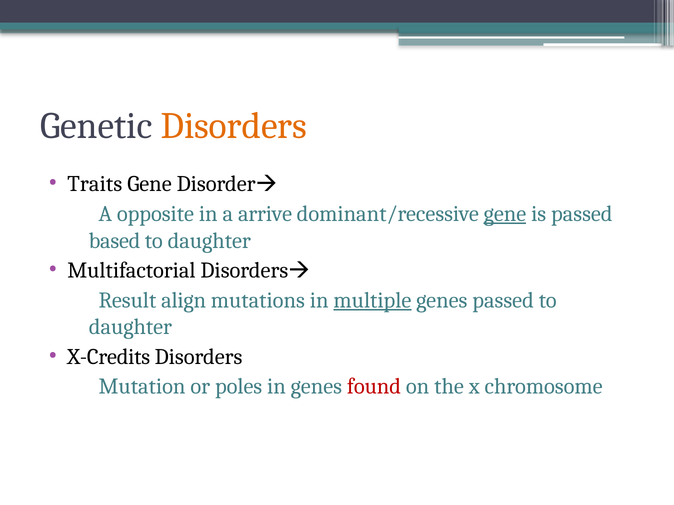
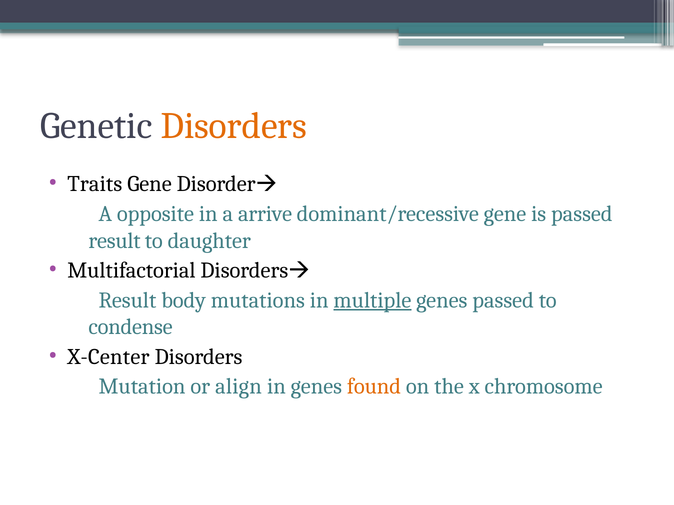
gene underline: present -> none (505, 214)
based: based -> result (115, 241)
align: align -> body (184, 300)
daughter: daughter -> condense (131, 327)
X-Credits: X-Credits -> X-Center (108, 357)
poles: poles -> align (239, 387)
found colour: red -> orange (374, 387)
